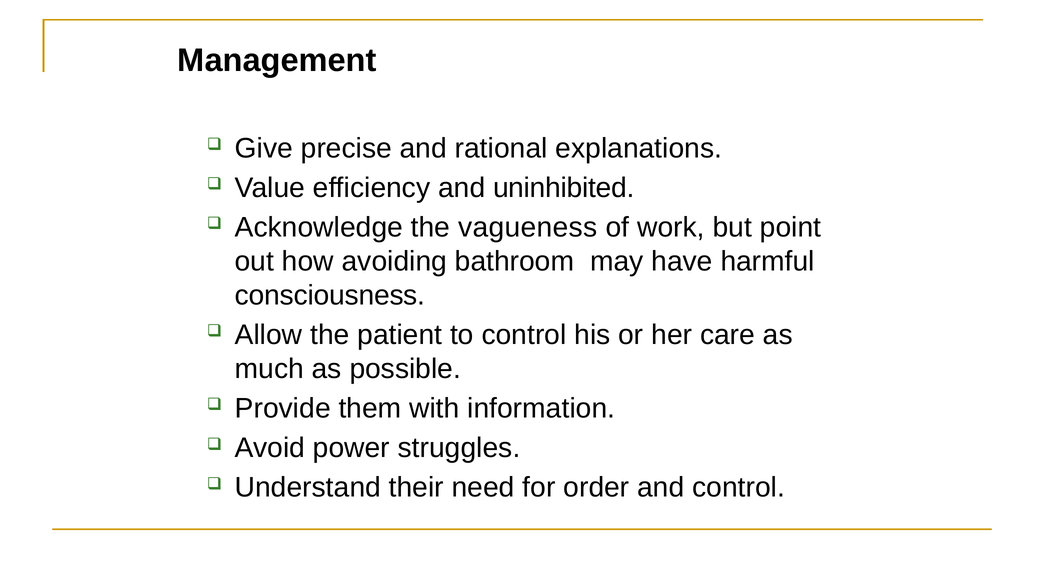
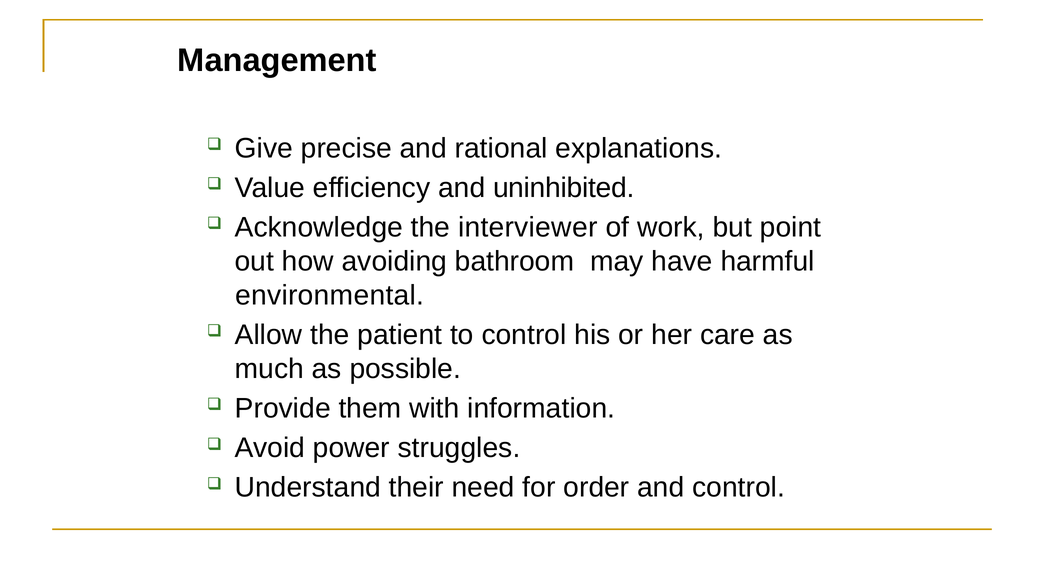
vagueness: vagueness -> interviewer (528, 227)
consciousness: consciousness -> environmental (330, 295)
